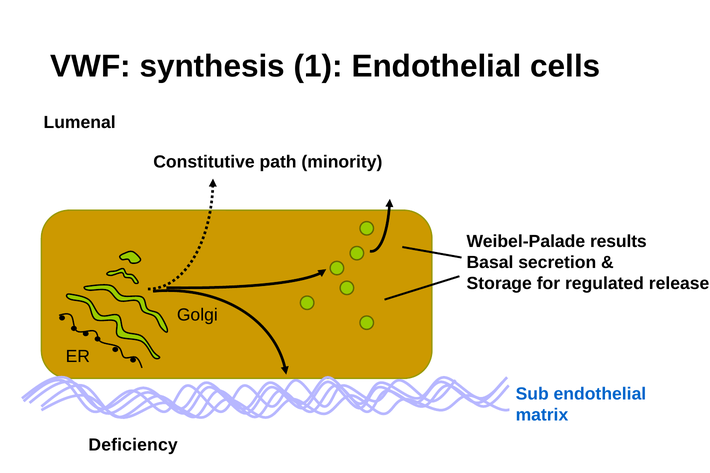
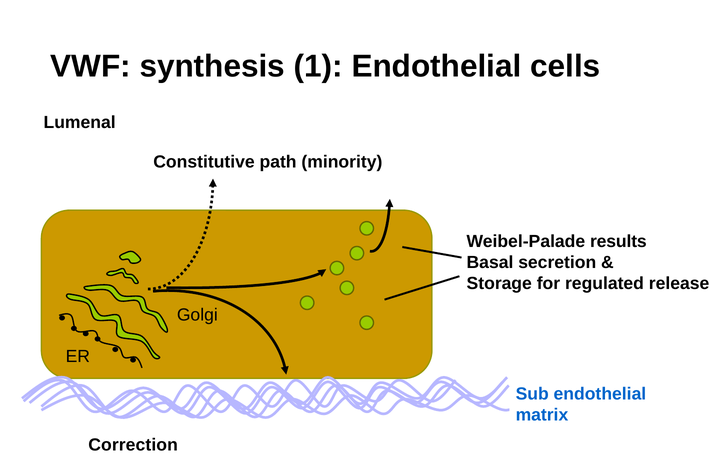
Deficiency: Deficiency -> Correction (133, 445)
